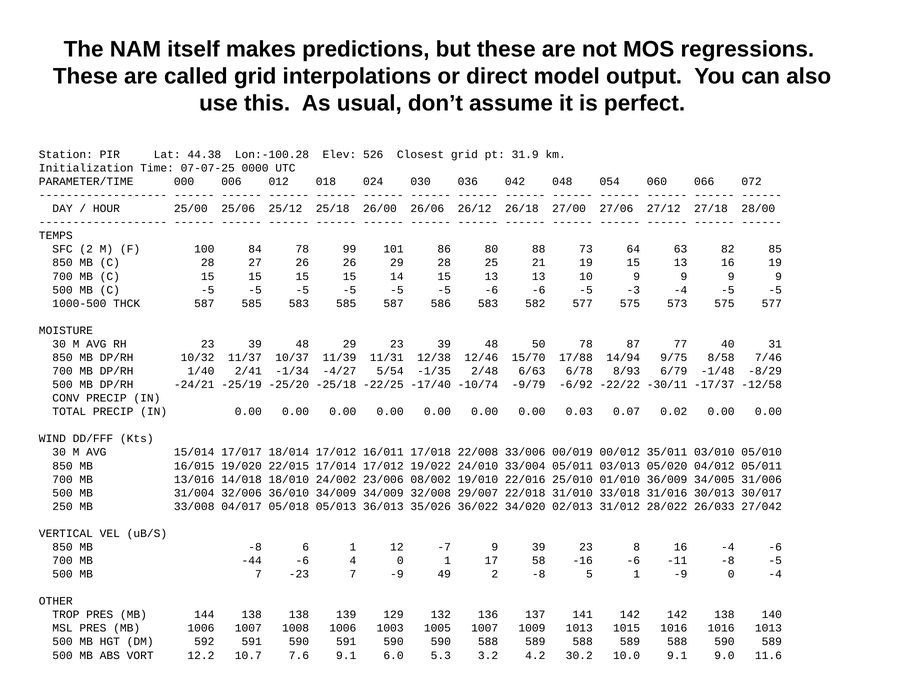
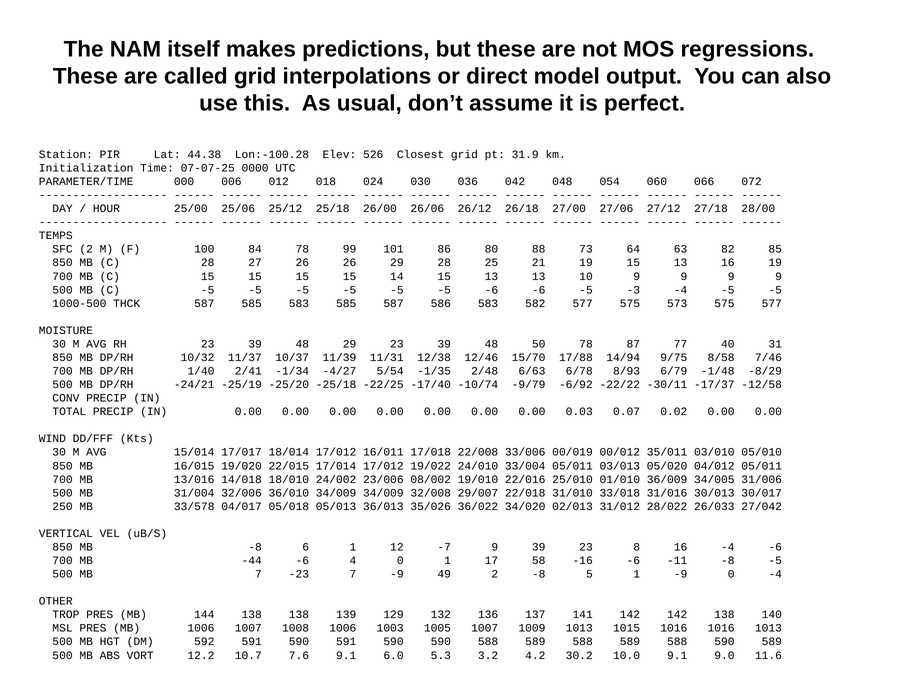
33/008: 33/008 -> 33/578 (194, 506)
